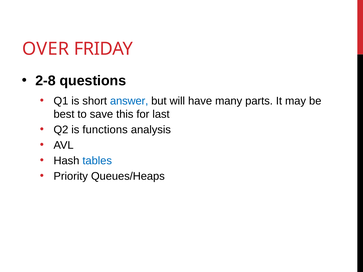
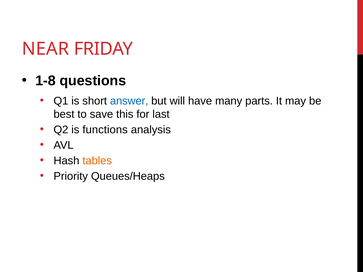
OVER: OVER -> NEAR (46, 49)
2-8: 2-8 -> 1-8 (46, 81)
tables colour: blue -> orange (97, 161)
